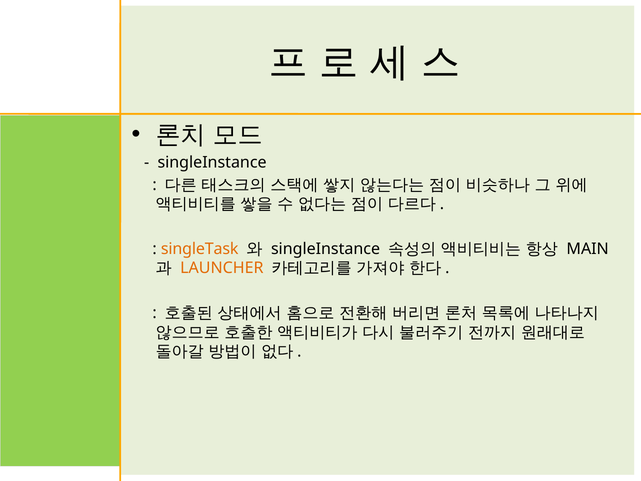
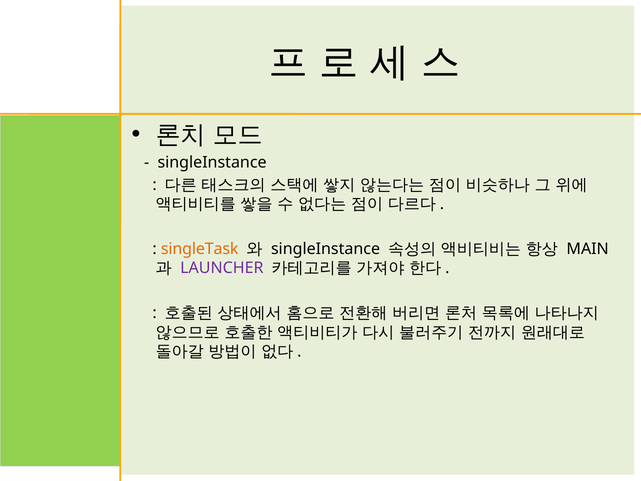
LAUNCHER colour: orange -> purple (222, 268)
